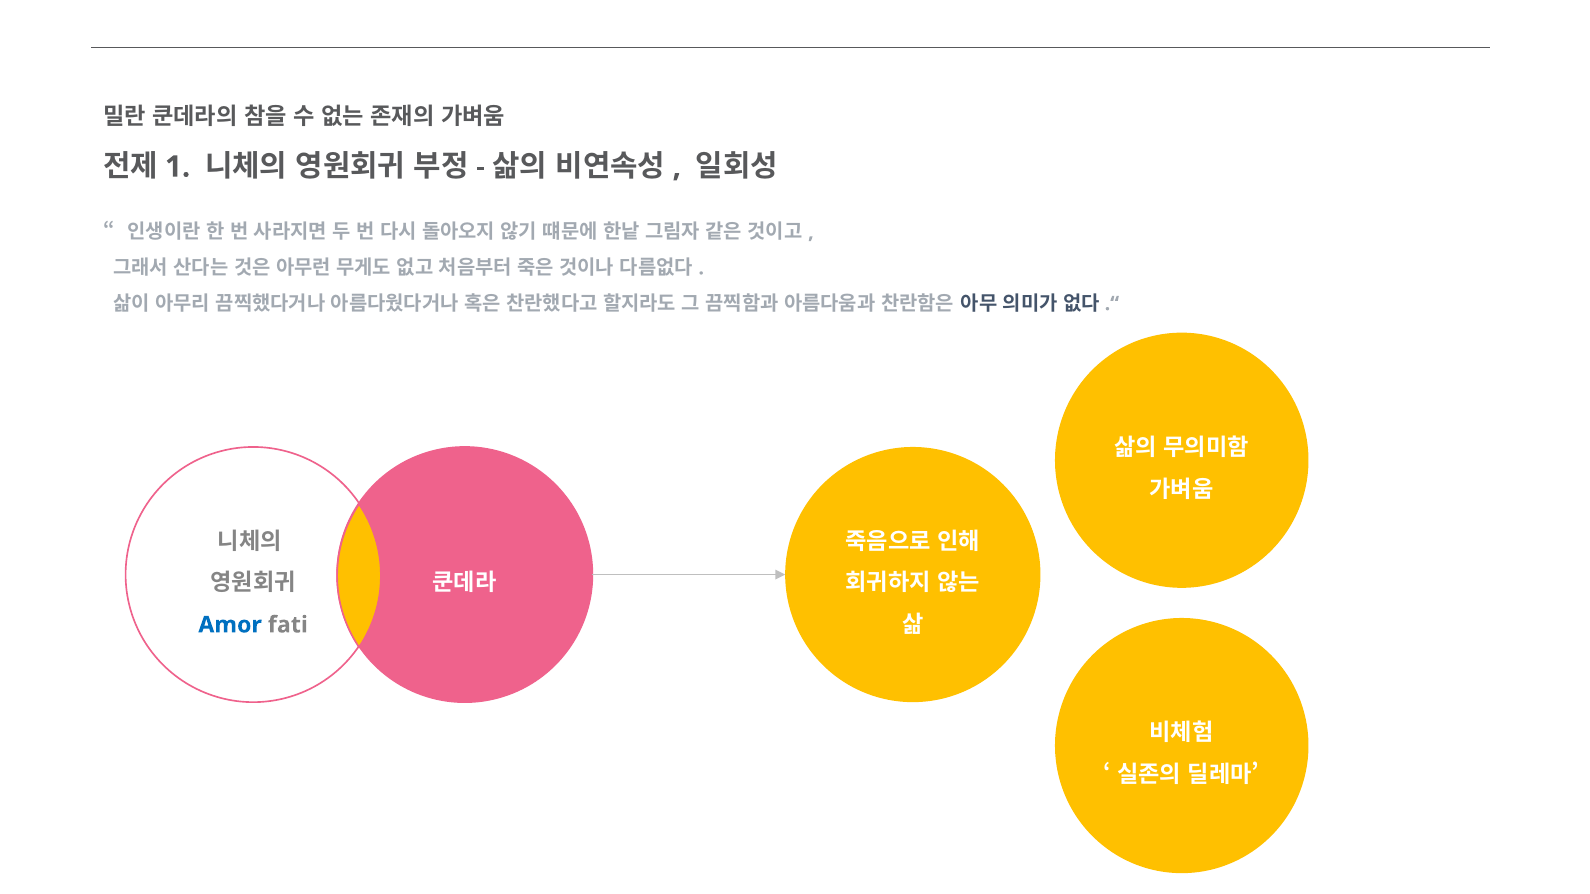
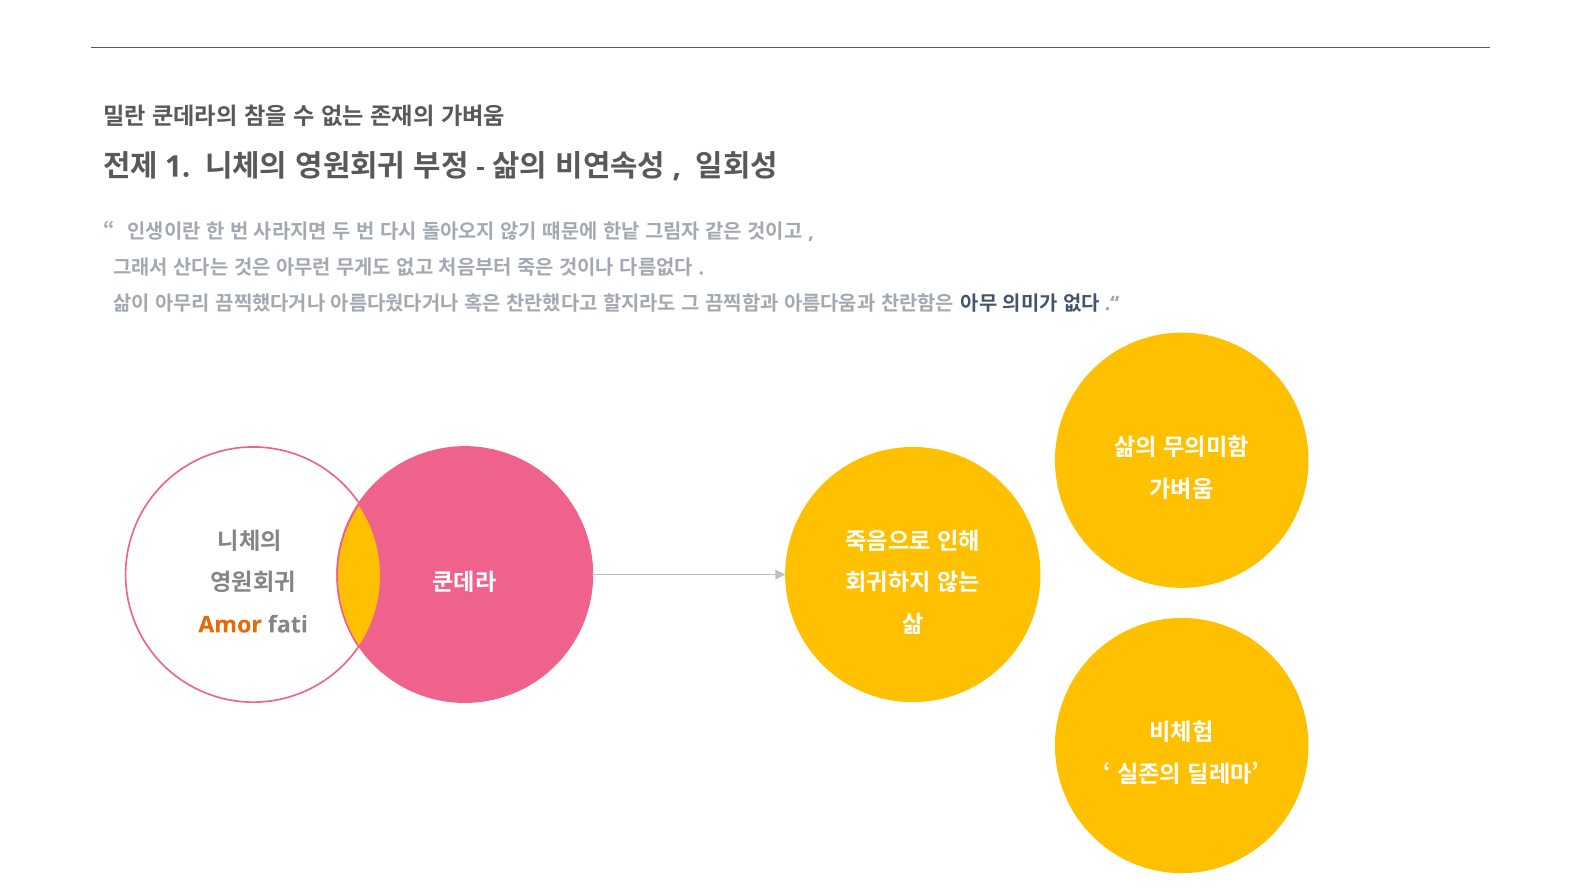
Amor colour: blue -> orange (230, 625)
